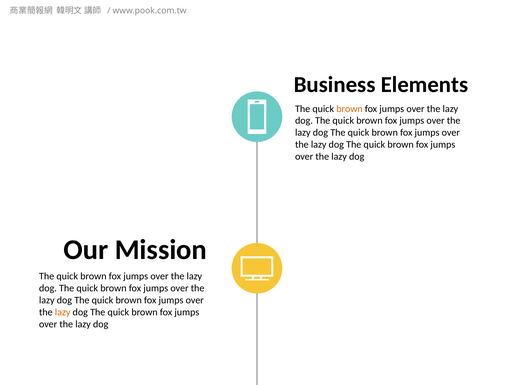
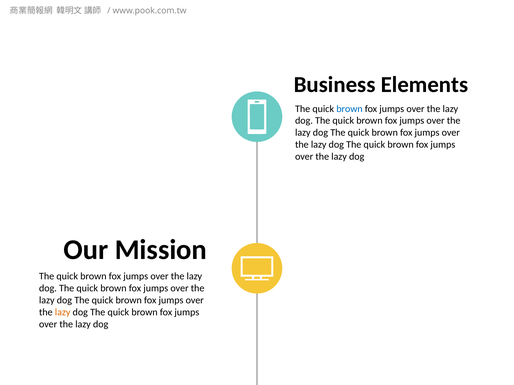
brown colour: orange -> blue (349, 109)
